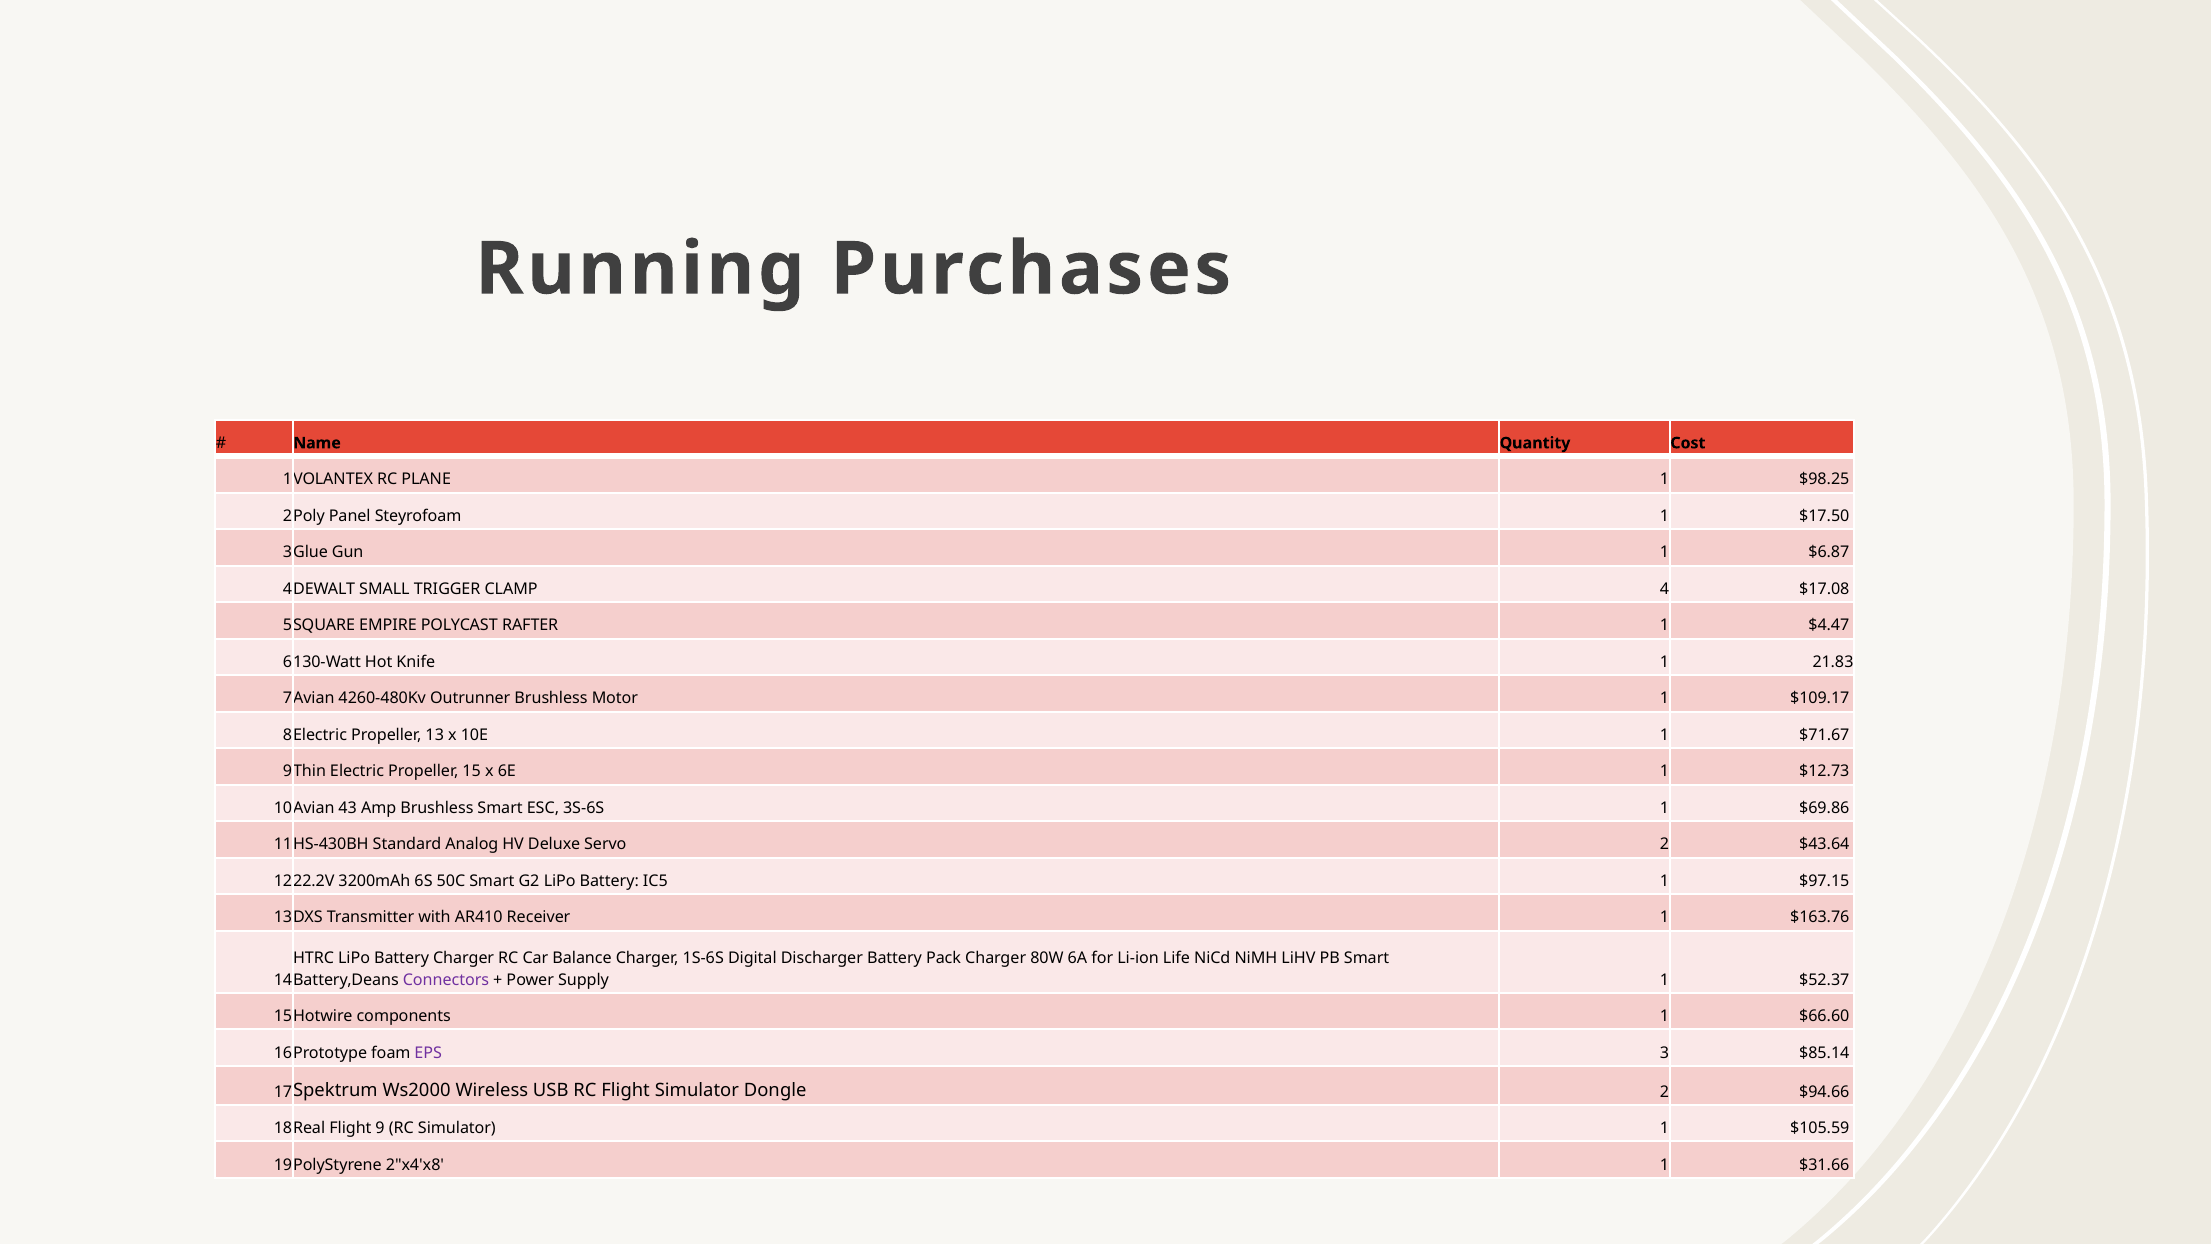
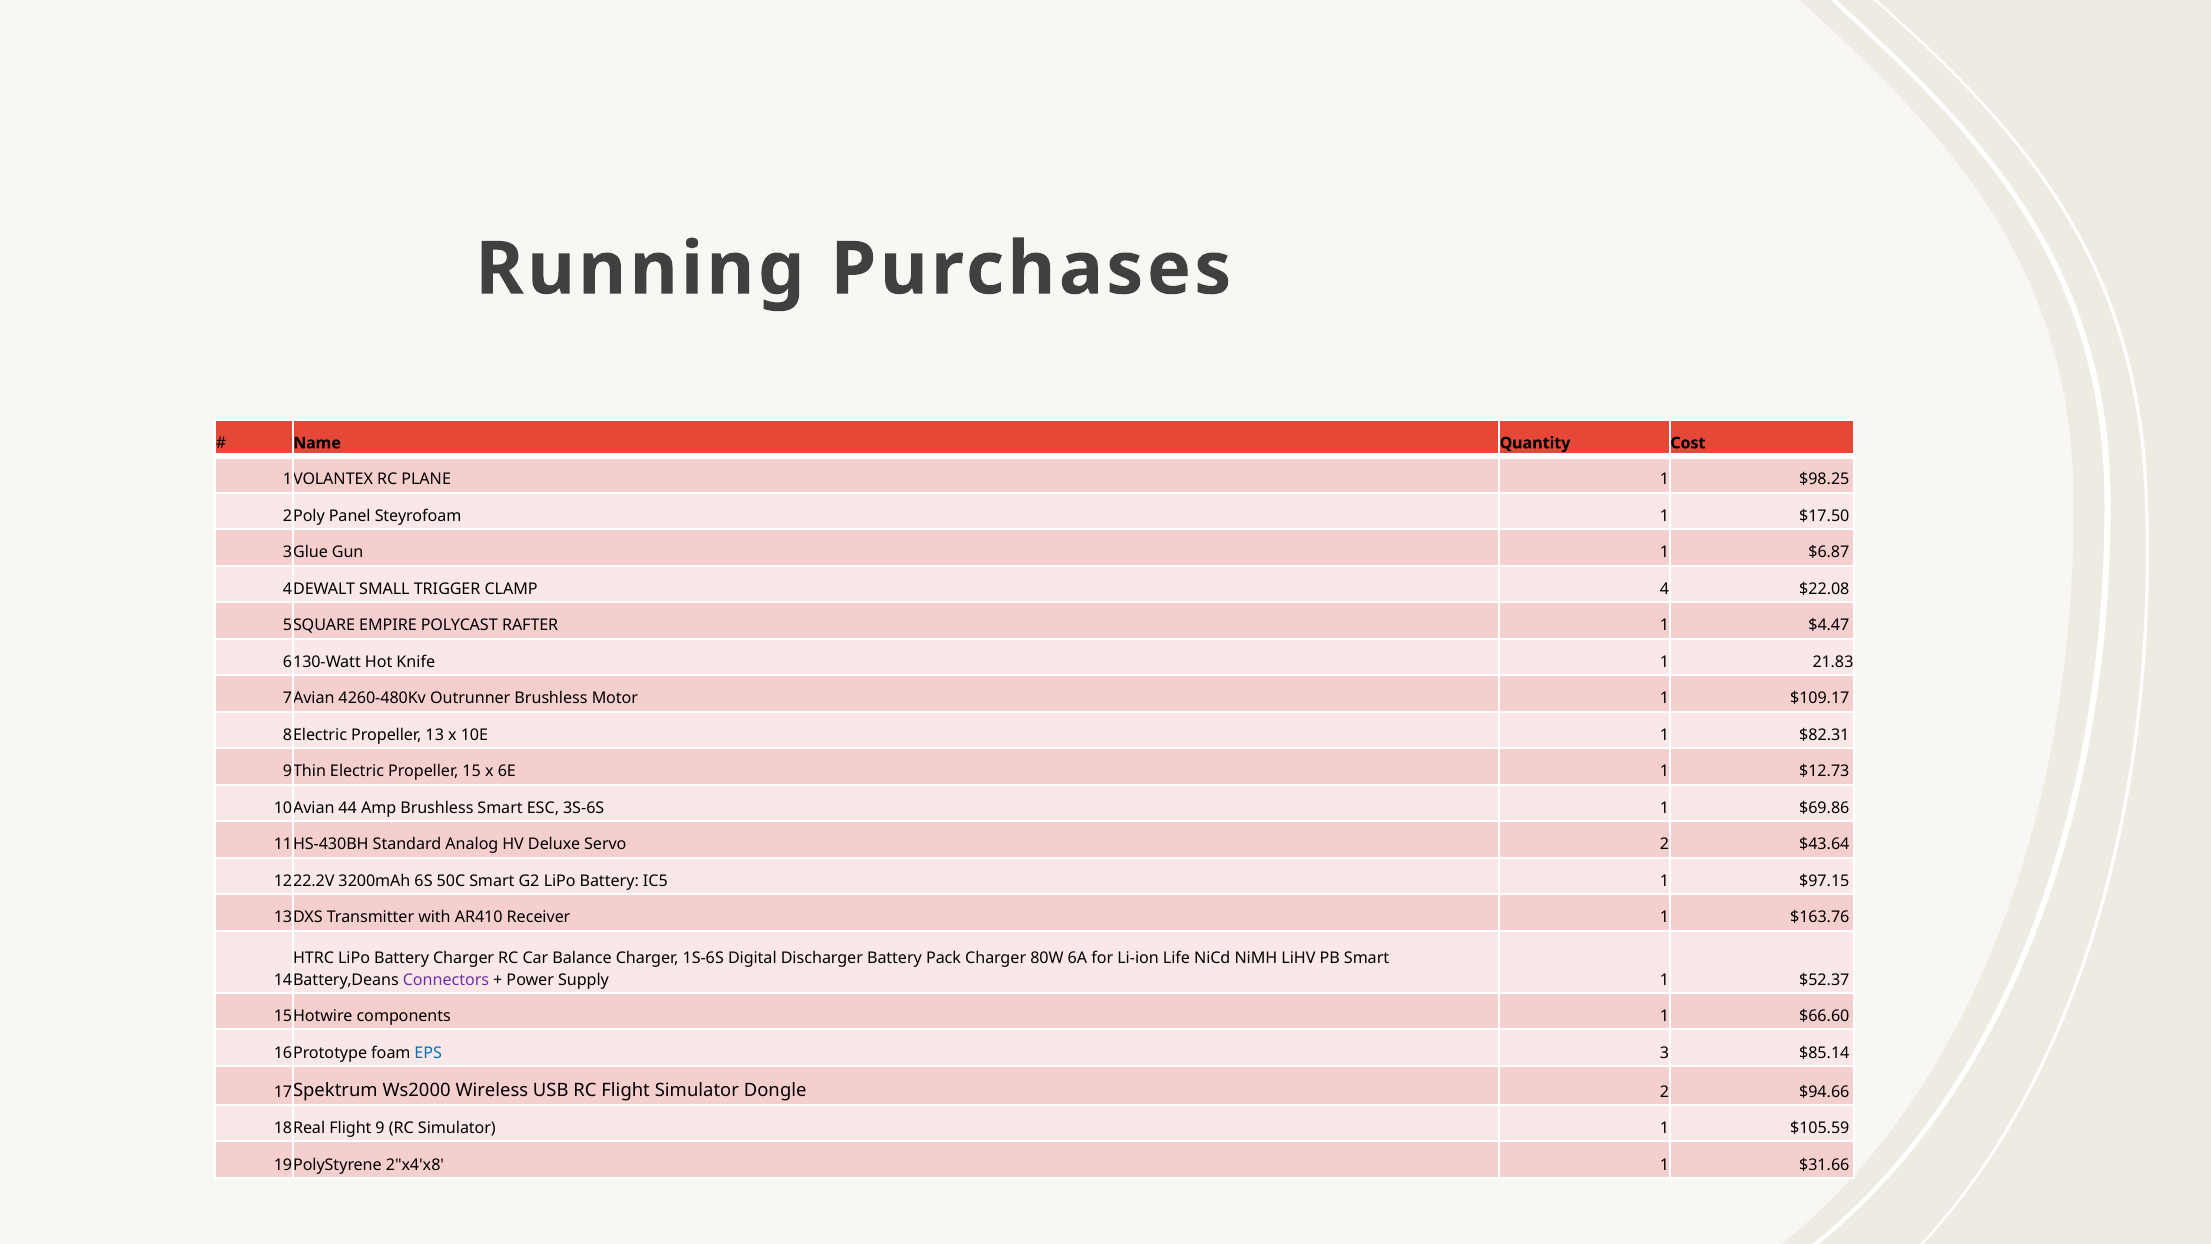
$17.08: $17.08 -> $22.08 (1824, 589)
$71.67: $71.67 -> $82.31 (1824, 735)
43: 43 -> 44 (348, 808)
EPS colour: purple -> blue (428, 1053)
